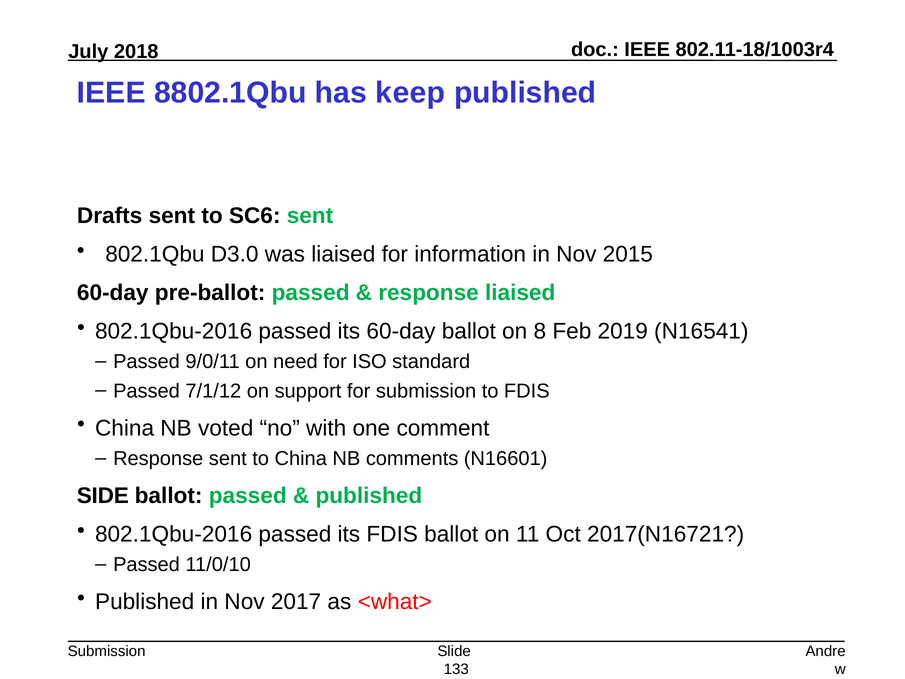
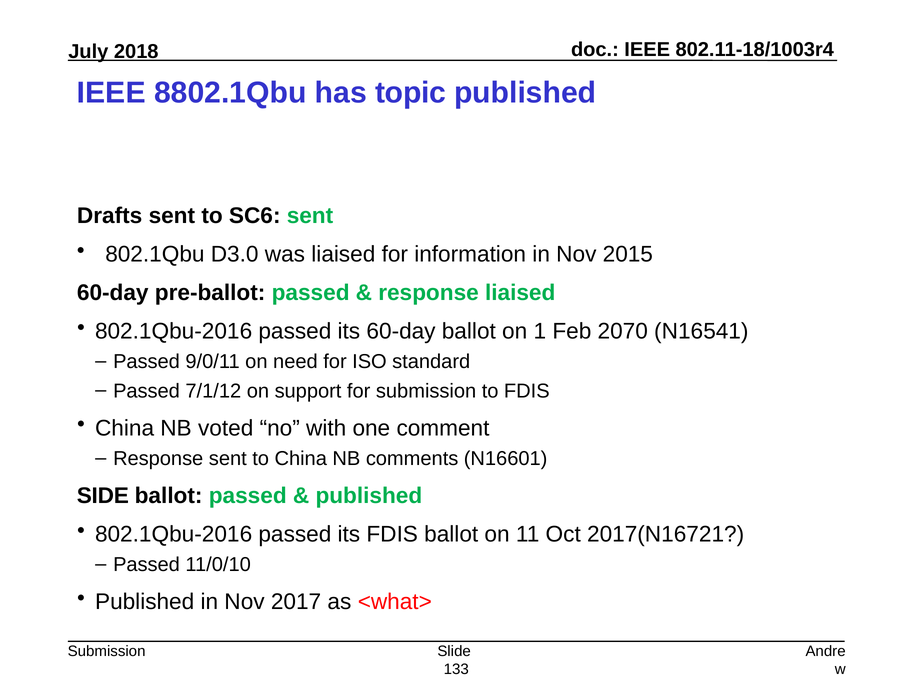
keep: keep -> topic (411, 93)
8: 8 -> 1 (540, 331)
2019: 2019 -> 2070 (623, 331)
